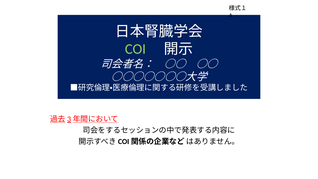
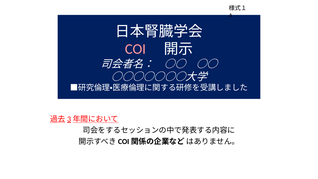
COI colour: light green -> pink (135, 49)
